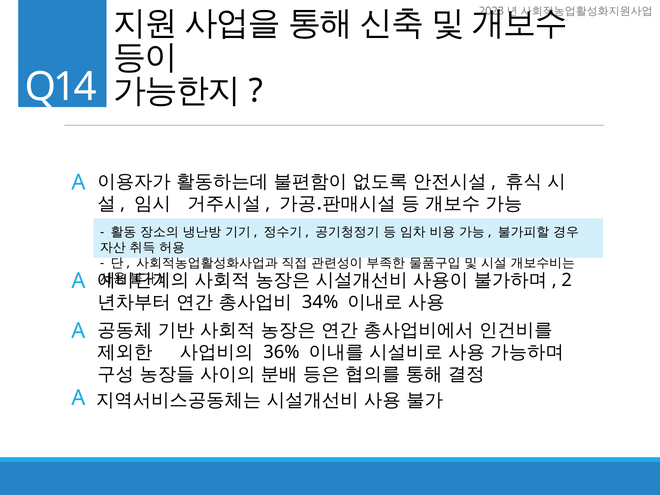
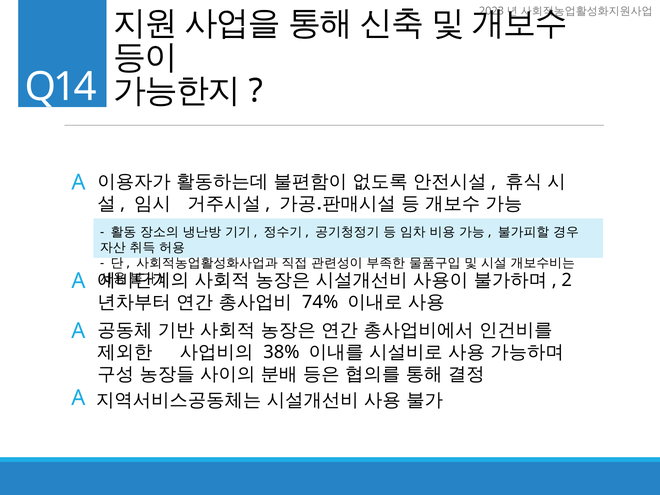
34%: 34% -> 74% (320, 302)
36%: 36% -> 38% (281, 352)
